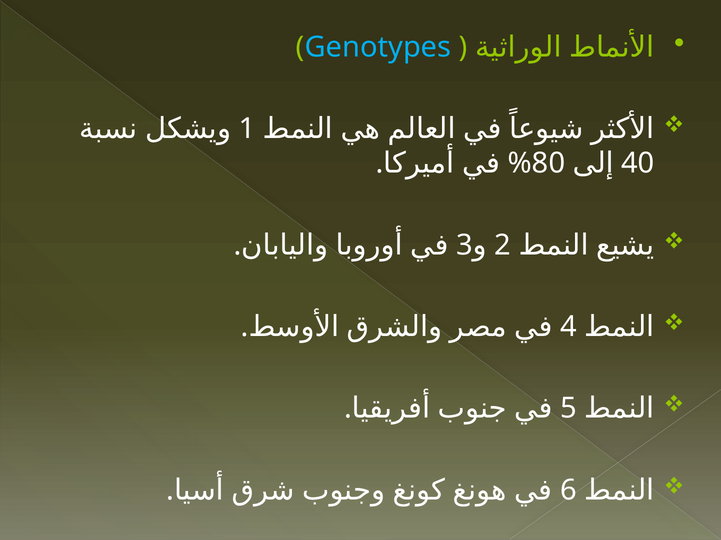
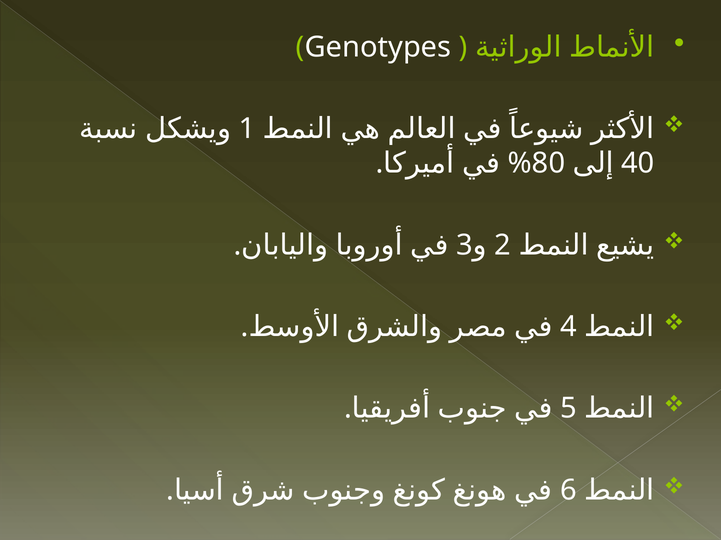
Genotypes colour: light blue -> white (378, 47)
